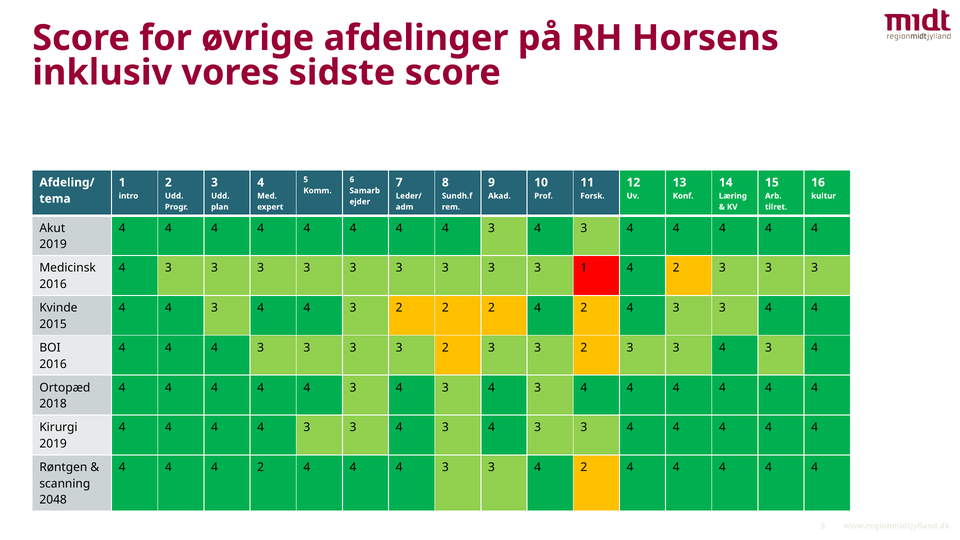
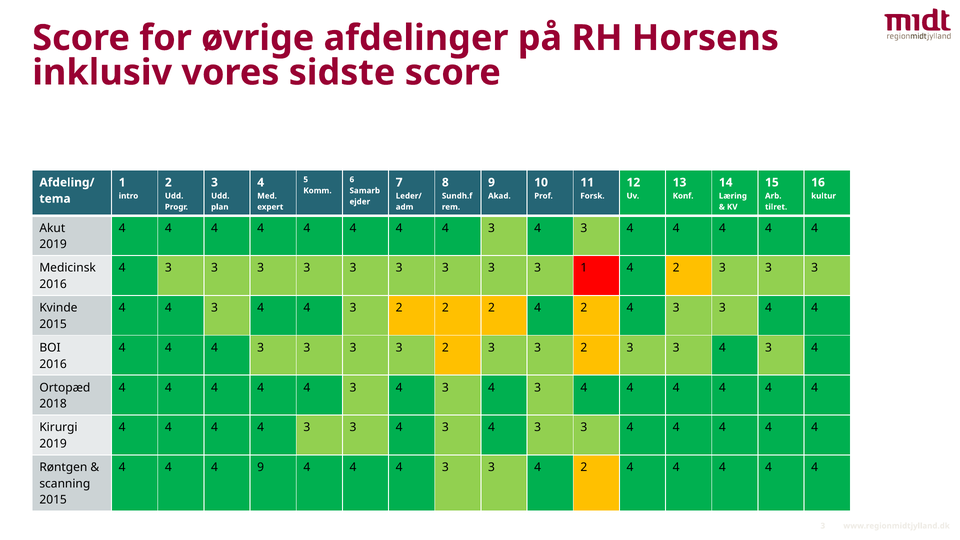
4 4 2: 2 -> 9 (261, 467)
2048: 2048 -> 2015 (53, 500)
